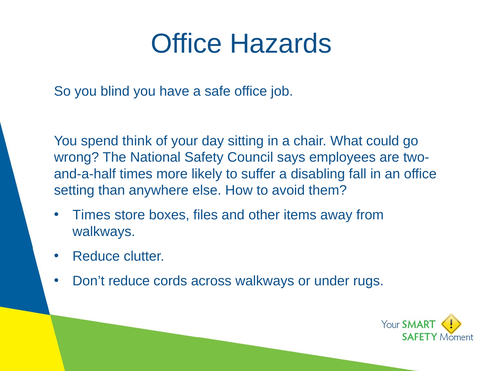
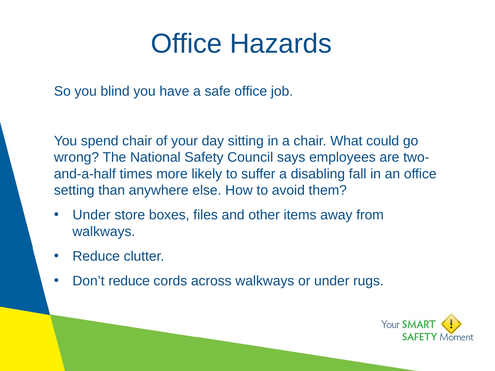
spend think: think -> chair (137, 141)
Times: Times -> Under (92, 215)
